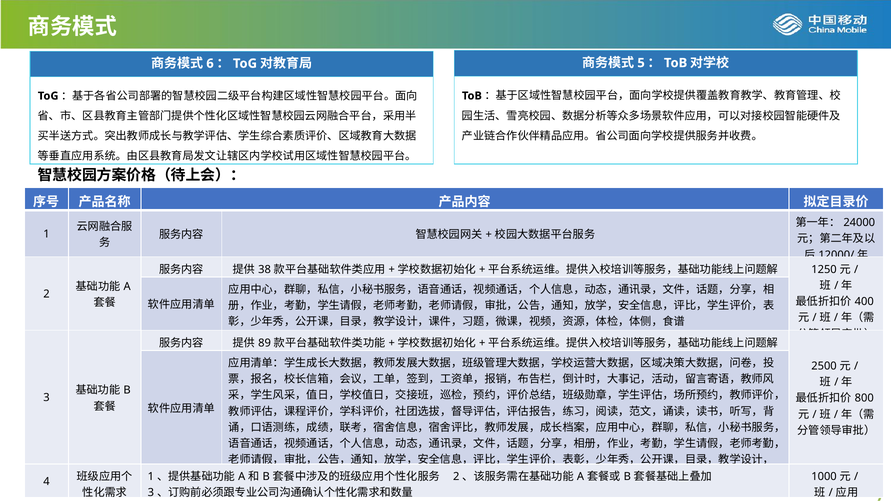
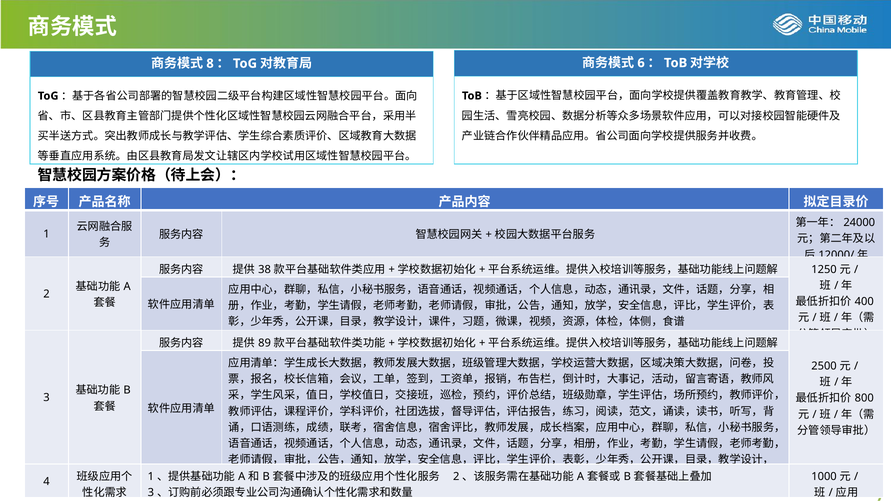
6: 6 -> 8 (210, 64)
5: 5 -> 6 (641, 63)
